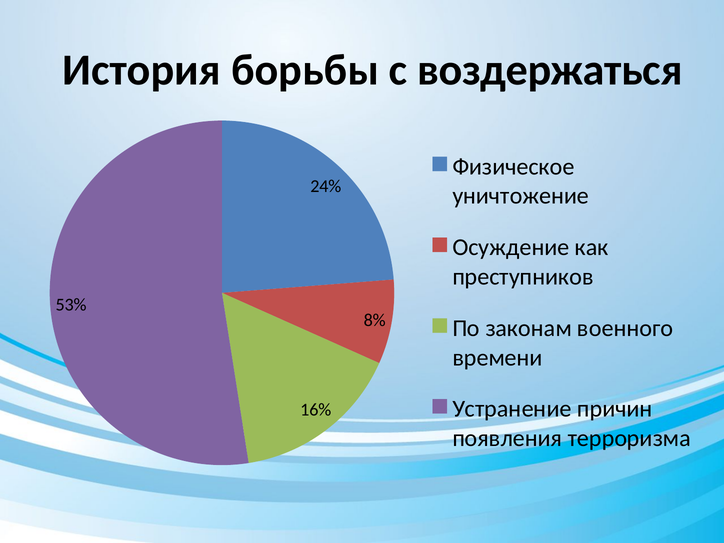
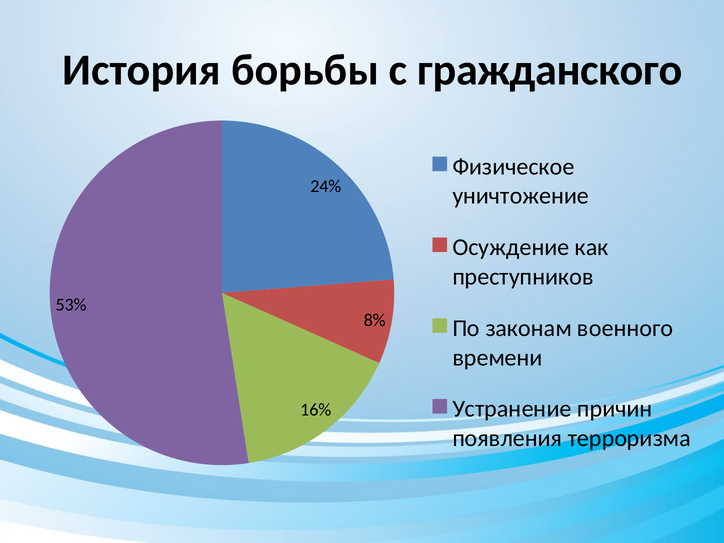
воздержаться: воздержаться -> гражданского (550, 70)
